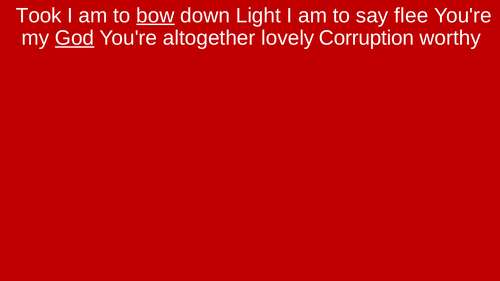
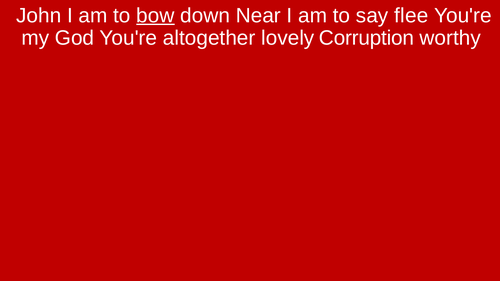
Took: Took -> John (39, 15)
Light: Light -> Near (258, 15)
God underline: present -> none (75, 38)
